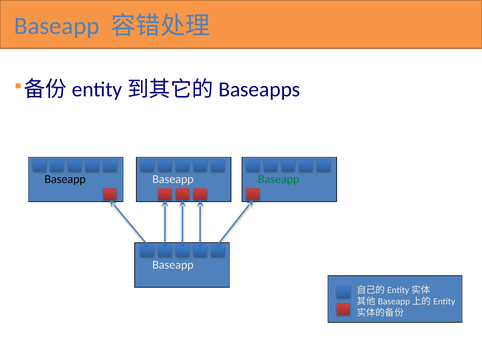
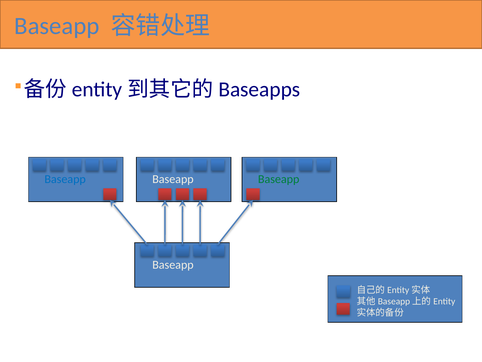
Baseapp colour: black -> blue (65, 179)
